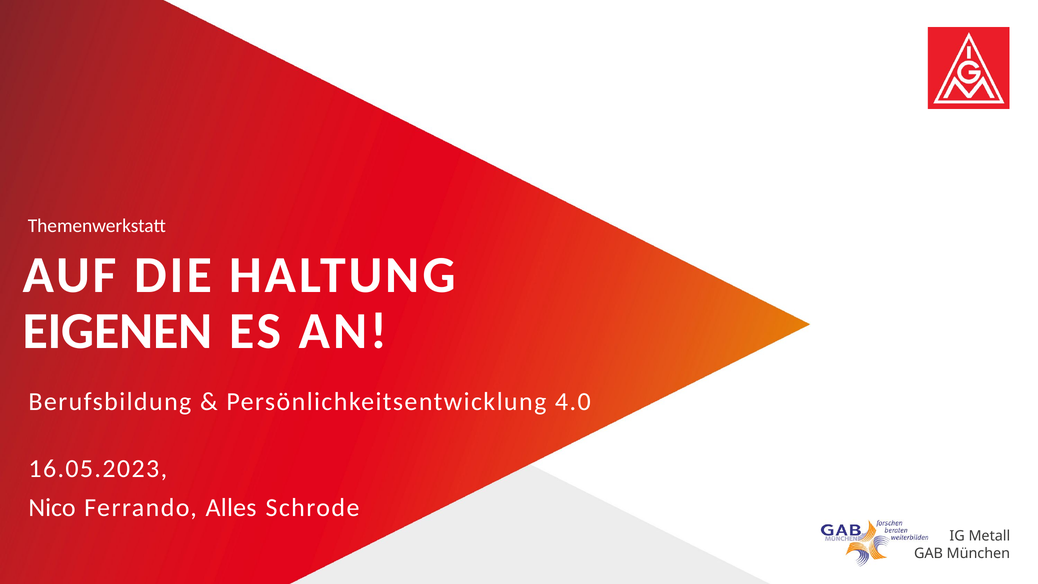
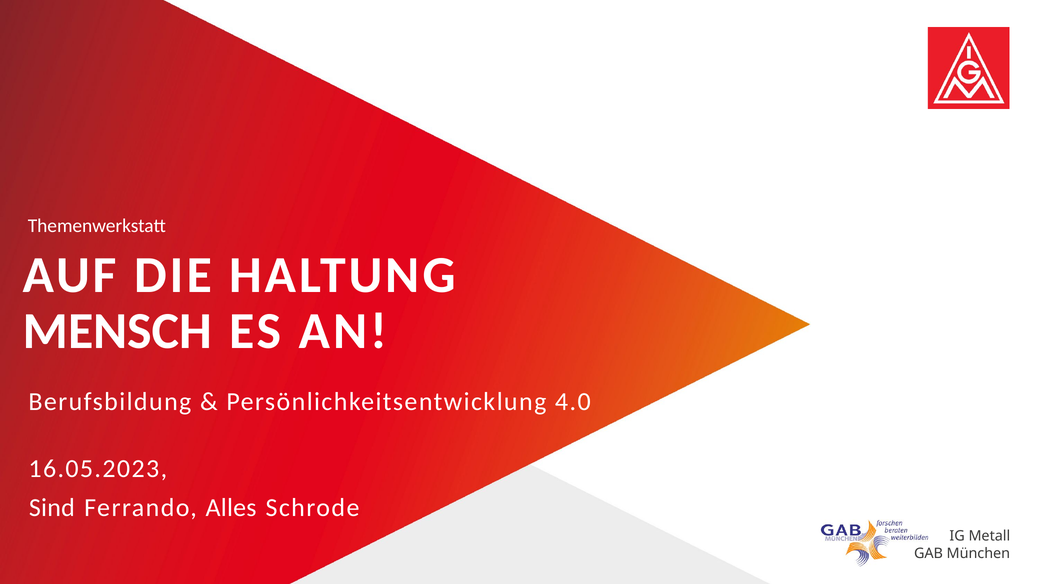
EIGENEN: EIGENEN -> MENSCH (117, 331)
Nico: Nico -> Sind (52, 508)
